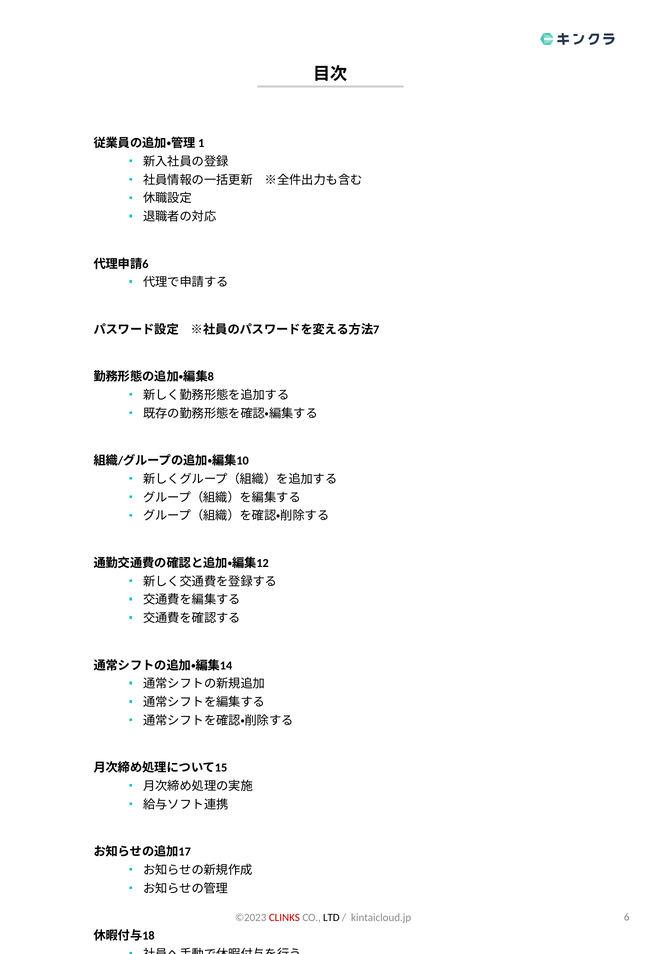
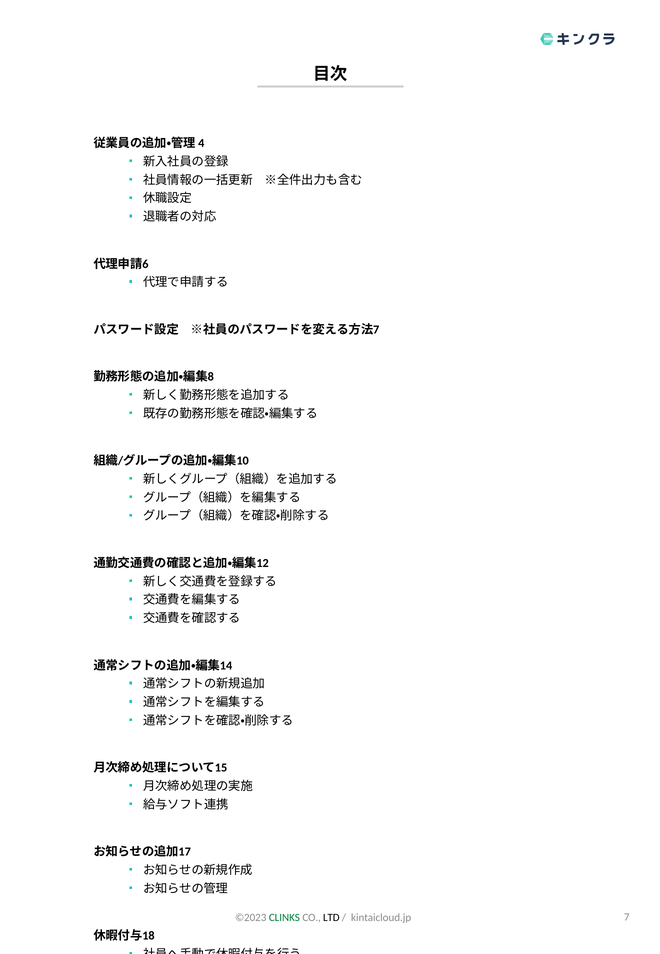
1: 1 -> 4 (201, 143)
CLINKS colour: red -> green (284, 917)
6: 6 -> 7 (627, 917)
